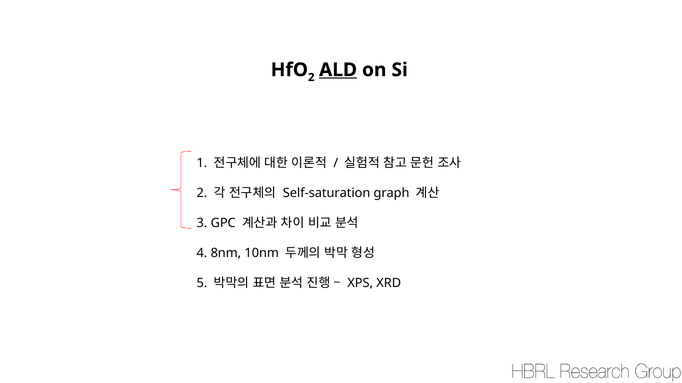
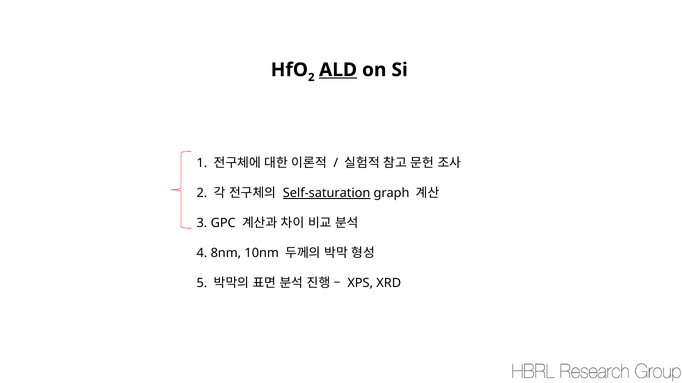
Self-saturation underline: none -> present (327, 193)
